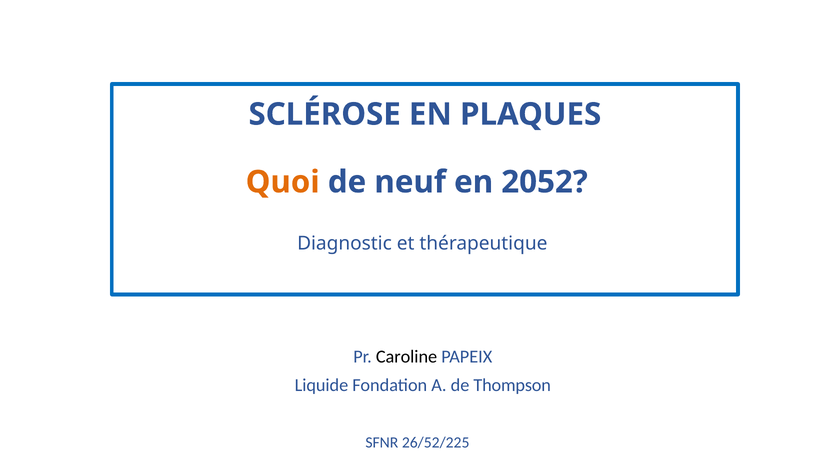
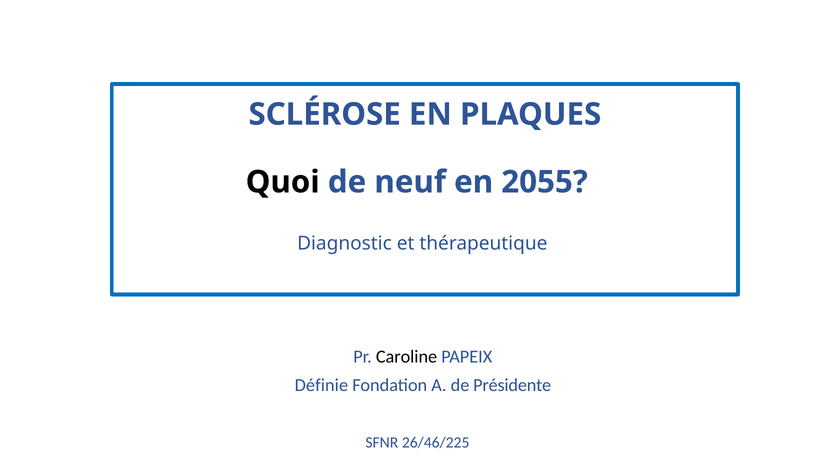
Quoi colour: orange -> black (283, 182)
2052: 2052 -> 2055 (545, 182)
Liquide: Liquide -> Définie (321, 385)
Thompson: Thompson -> Présidente (512, 385)
26/52/225: 26/52/225 -> 26/46/225 (436, 442)
